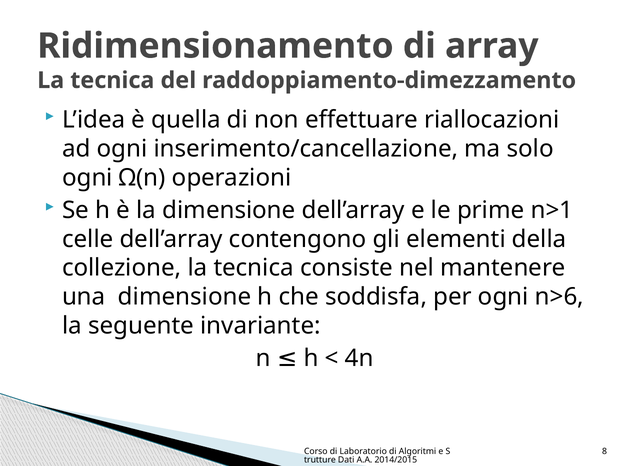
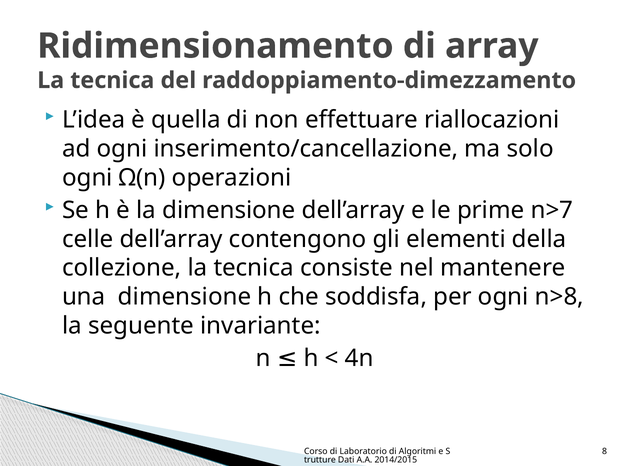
n>1: n>1 -> n>7 (552, 210)
n>6: n>6 -> n>8 (559, 297)
